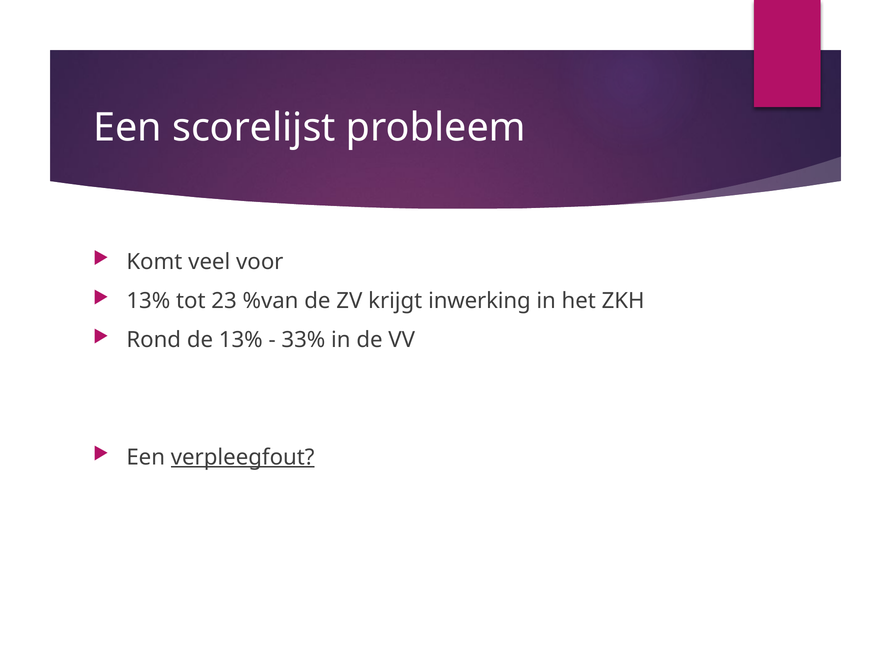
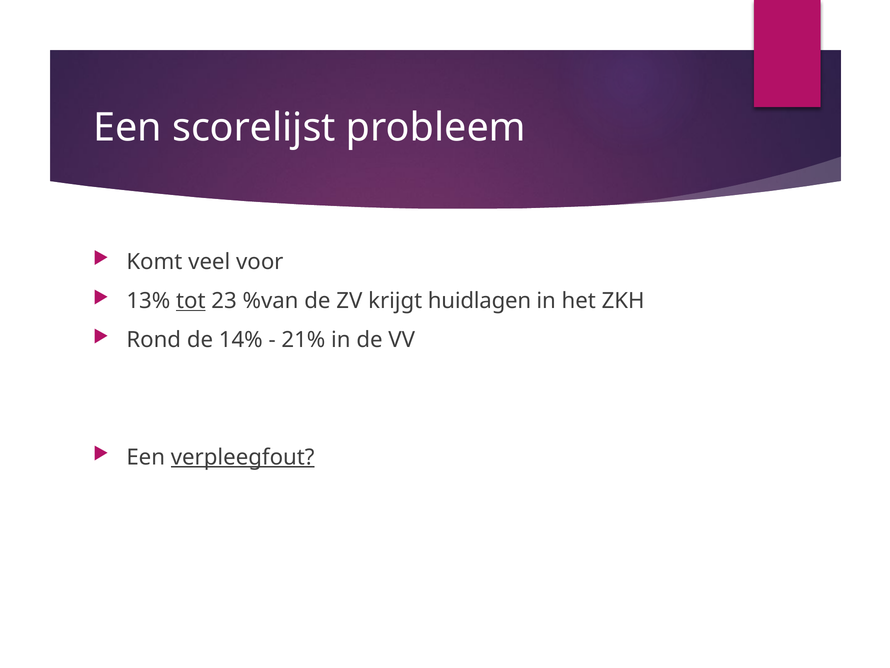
tot underline: none -> present (191, 301)
inwerking: inwerking -> huidlagen (479, 301)
de 13%: 13% -> 14% (241, 340)
33%: 33% -> 21% (303, 340)
